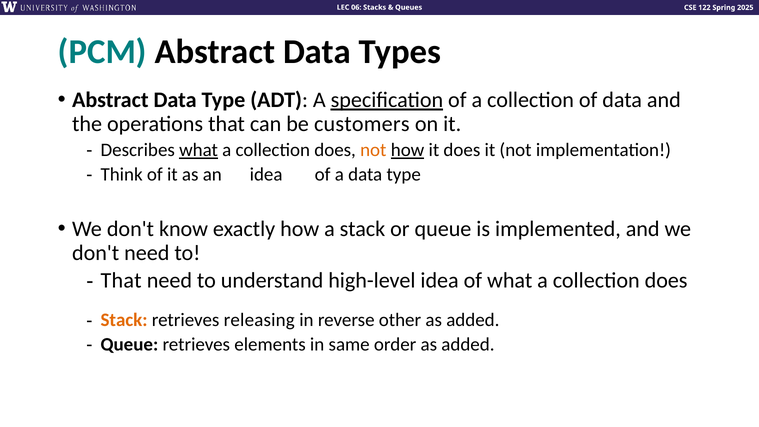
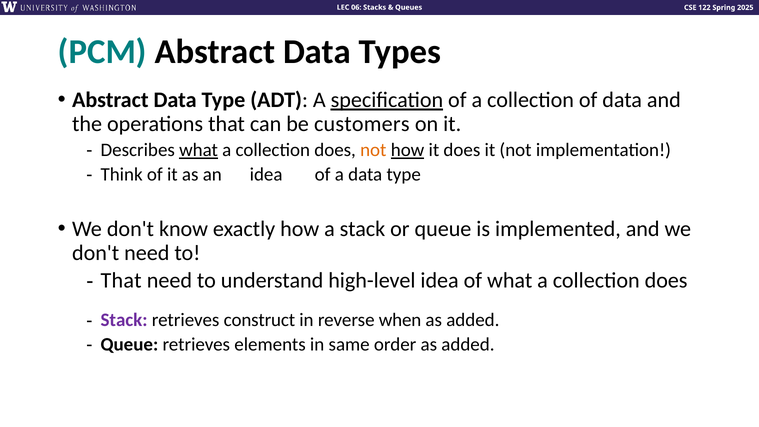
Stack colour: orange -> purple (124, 320)
releasing: releasing -> construct (259, 320)
other: other -> when (400, 320)
